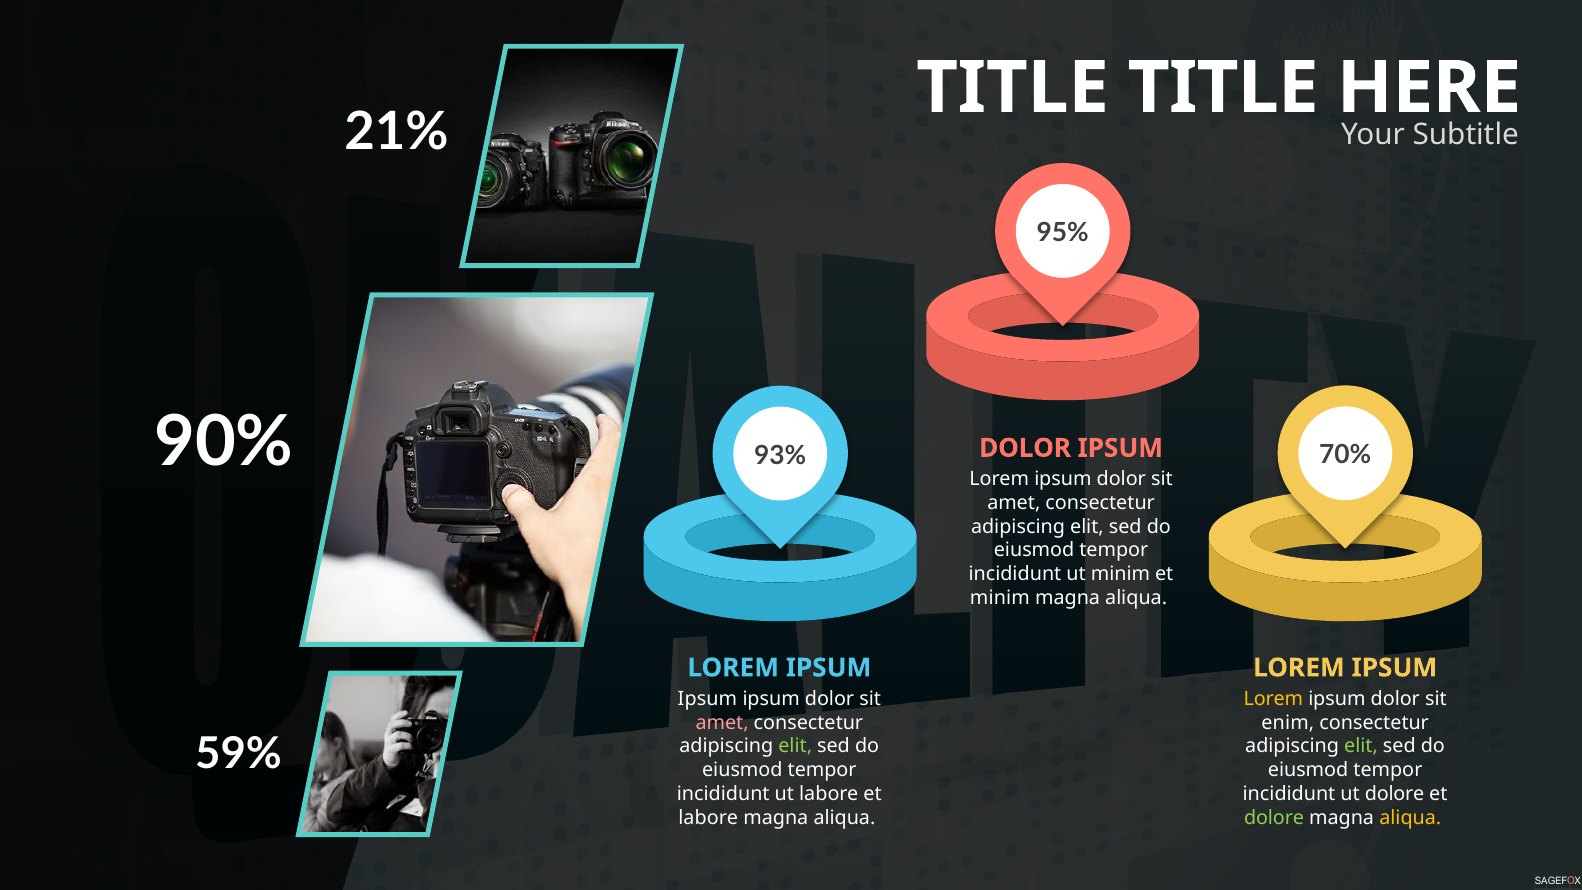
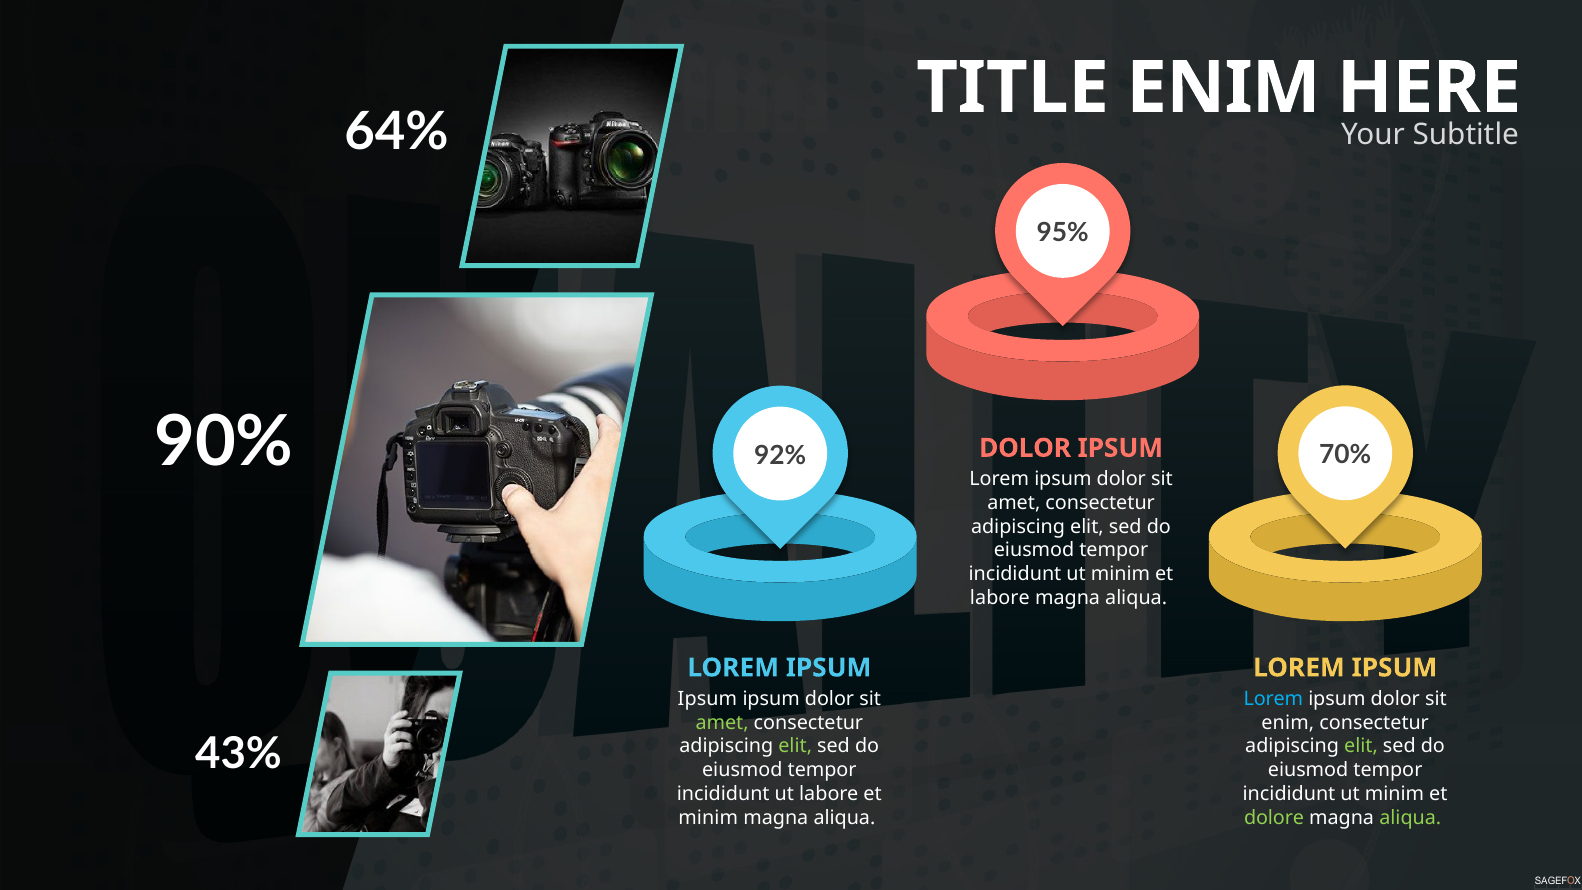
TITLE TITLE: TITLE -> ENIM (1223, 88)
21%: 21% -> 64% (396, 132)
93%: 93% -> 92% (780, 455)
minim: minim -> labore (1000, 598)
Lorem colour: yellow -> light blue (1273, 699)
amet colour: pink -> light green (722, 723)
59%: 59% -> 43% (239, 754)
dolore: dolore -> minim (1395, 794)
labore: labore -> minim (708, 818)
aliqua colour: yellow -> light green (1410, 818)
